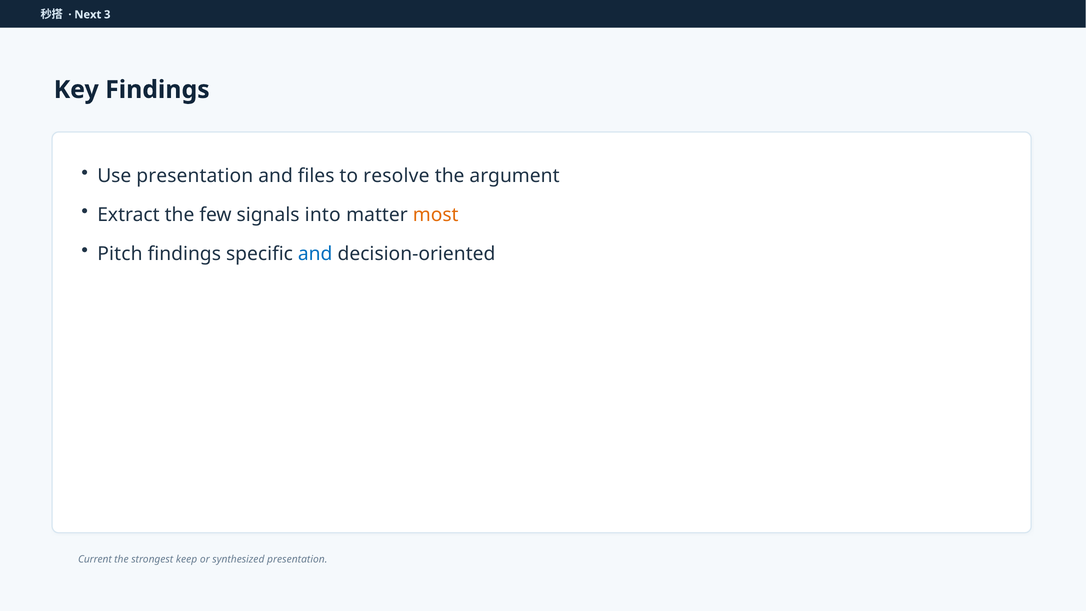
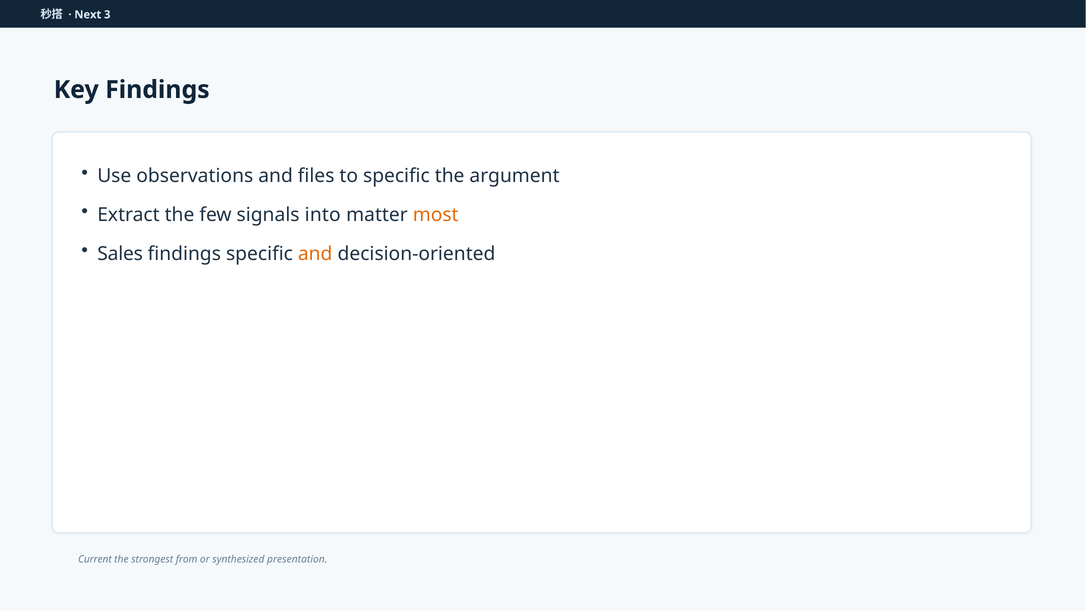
Use presentation: presentation -> observations (195, 176)
to resolve: resolve -> specific (396, 176)
Pitch: Pitch -> Sales (120, 254)
and colour: blue -> orange (315, 254)
keep: keep -> from (187, 559)
